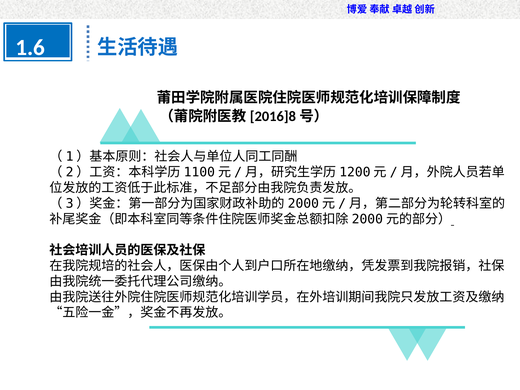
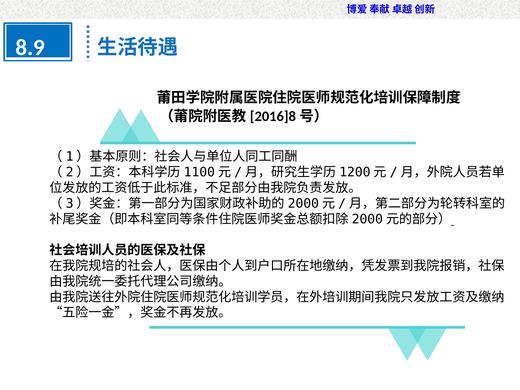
1.6: 1.6 -> 8.9 (30, 47)
